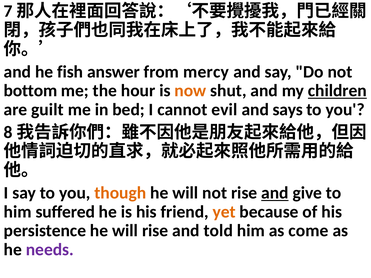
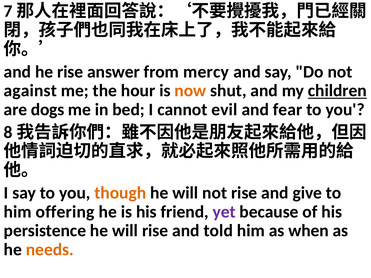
he fish: fish -> rise (70, 72)
bottom: bottom -> against (30, 91)
guilt: guilt -> dogs (48, 110)
says: says -> fear (288, 110)
and underline: present -> none (275, 193)
suffered: suffered -> offering (65, 212)
yet colour: orange -> purple (224, 212)
come: come -> when (308, 231)
needs colour: purple -> orange (50, 250)
